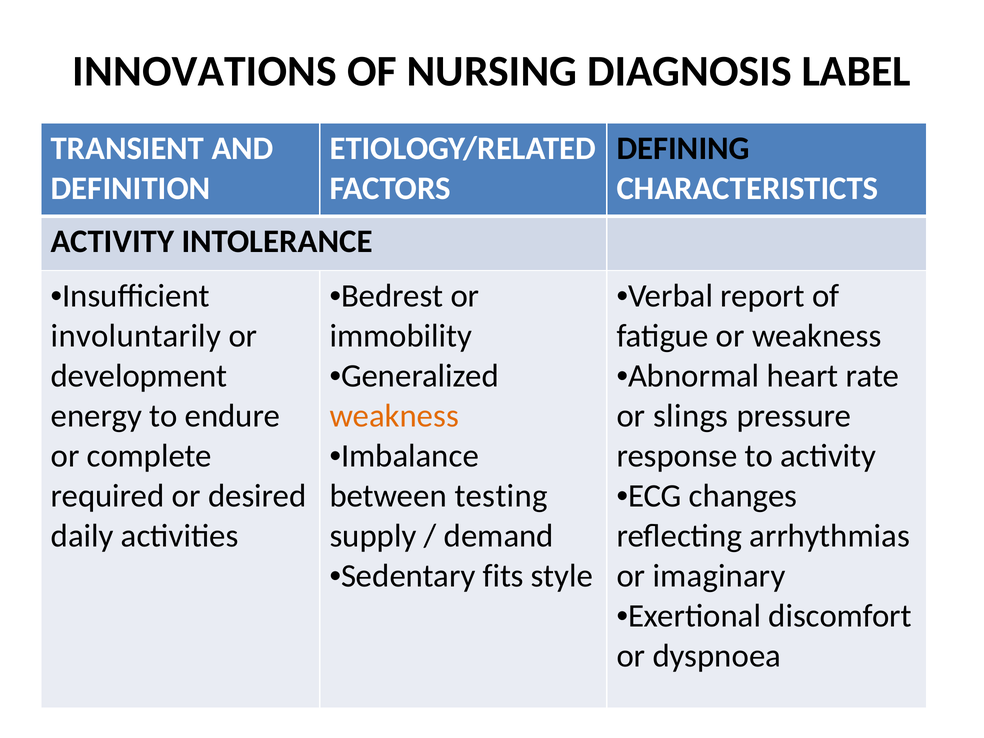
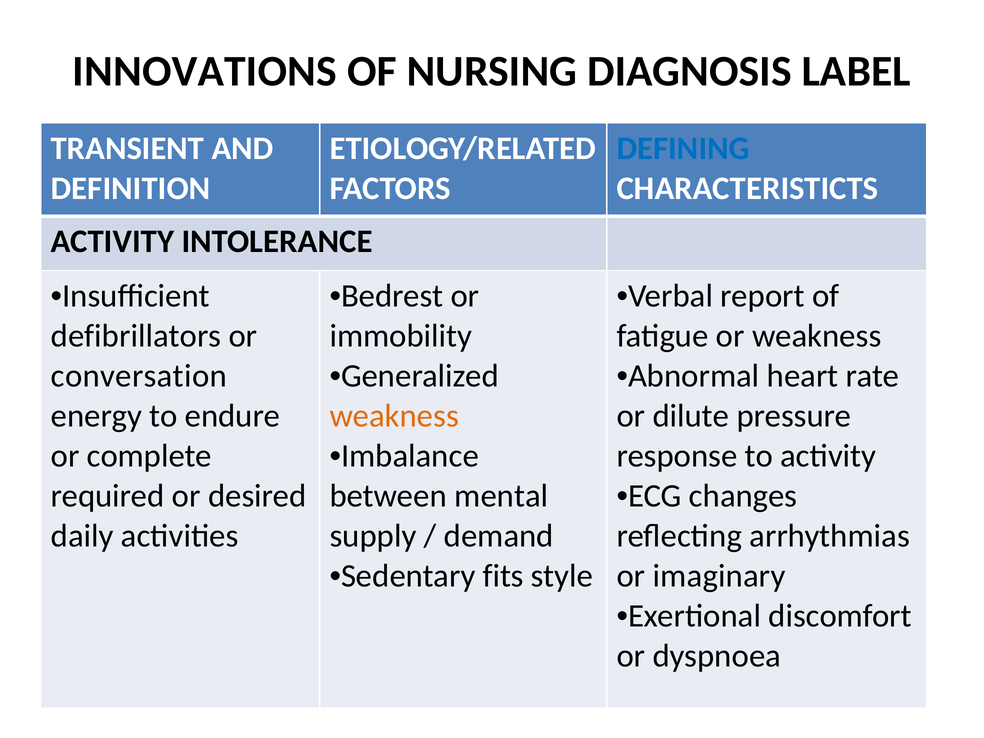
DEFINING colour: black -> blue (683, 148)
involuntarily: involuntarily -> defibrillators (136, 336)
development: development -> conversation (139, 376)
slings: slings -> dilute (691, 416)
testing: testing -> mental (501, 496)
